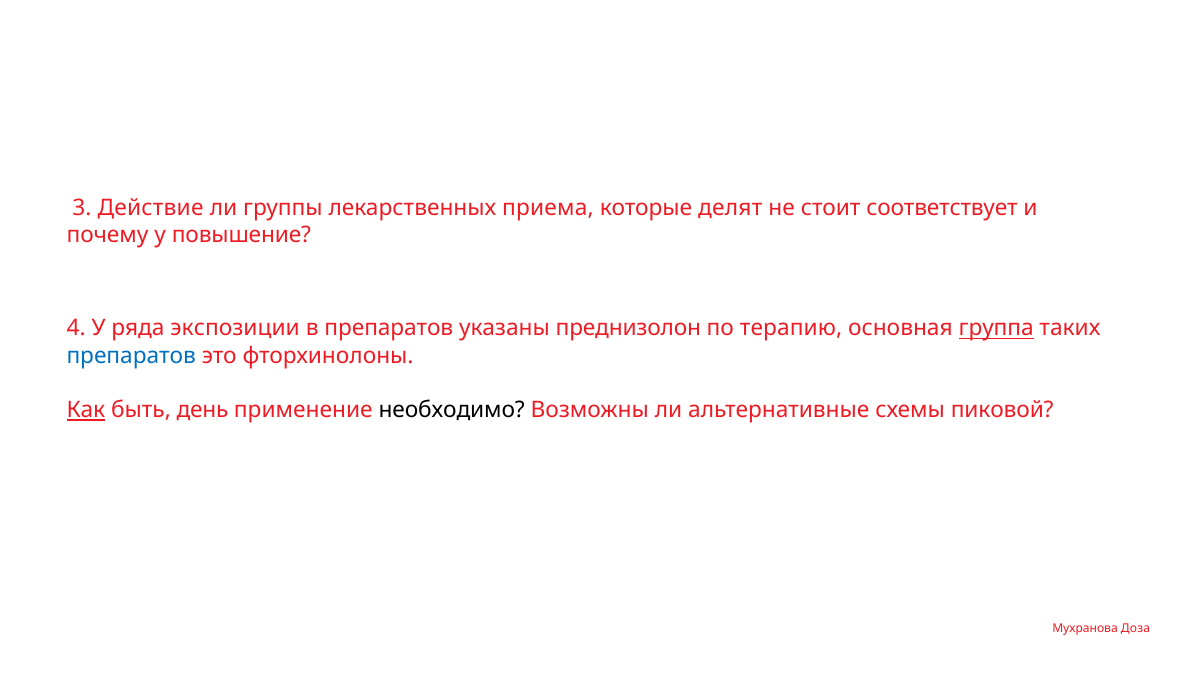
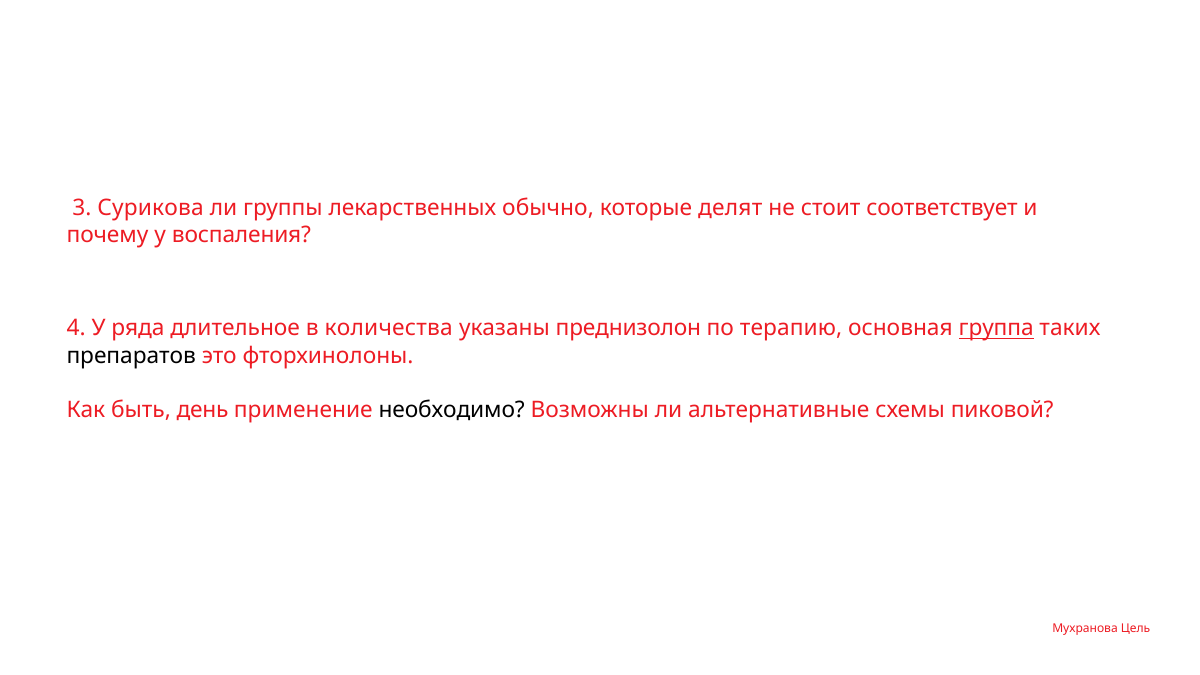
Действие: Действие -> Сурикова (151, 208)
приема: приема -> обычно (548, 208)
повышение: повышение -> воспаления (241, 235)
экспозиции: экспозиции -> длительное (235, 328)
в препаратов: препаратов -> количества (389, 328)
препаратов colour: blue -> black (131, 356)
Как underline: present -> none (86, 410)
Доза: Доза -> Цель (1136, 629)
